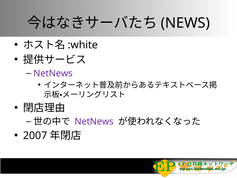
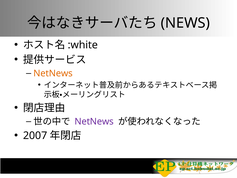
NetNews colour: purple -> orange (53, 73)
